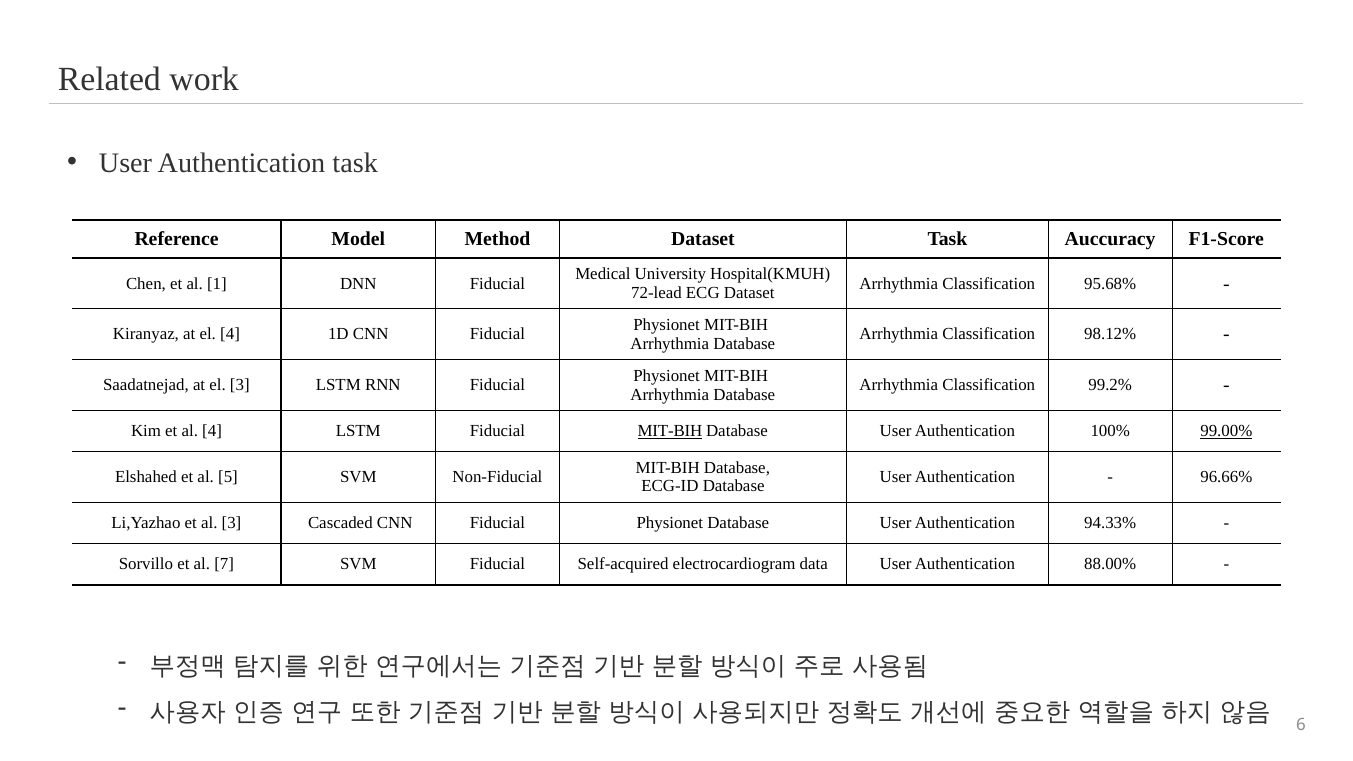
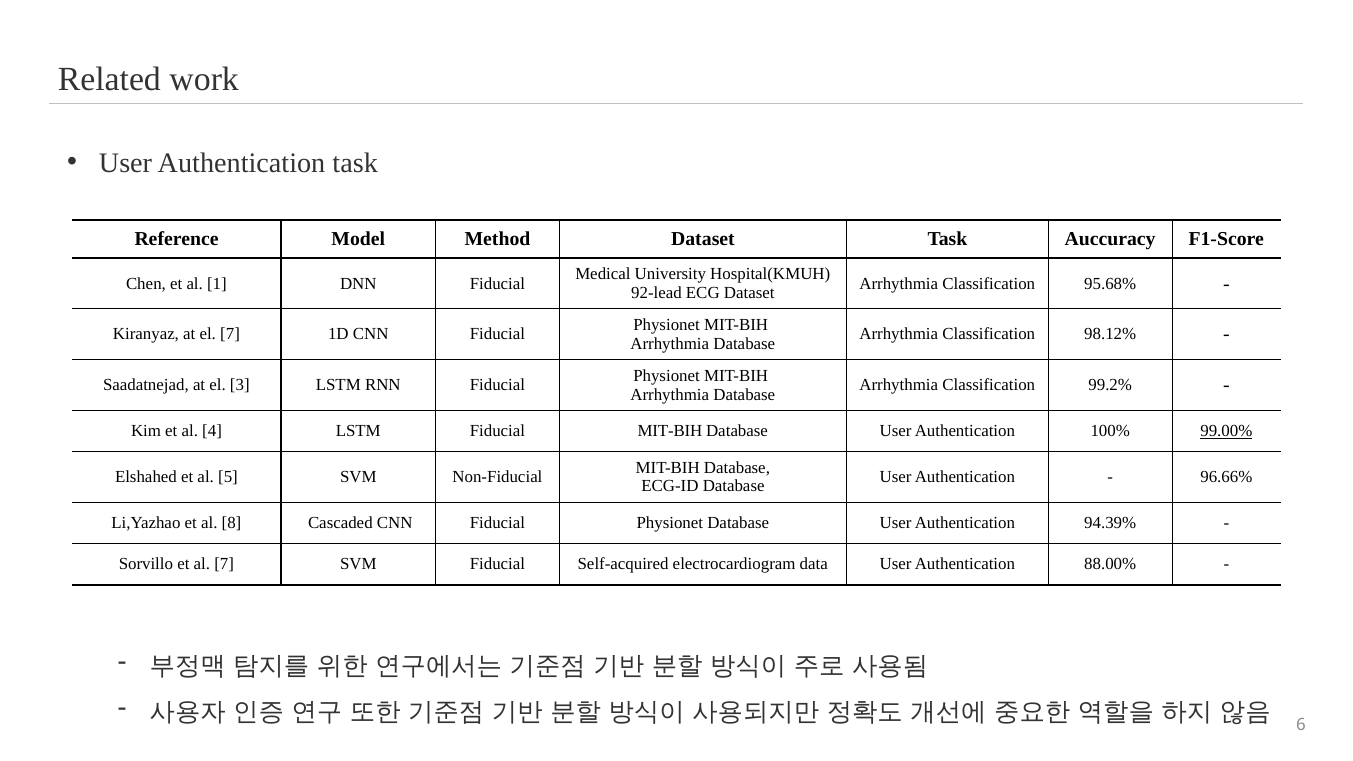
72-lead: 72-lead -> 92-lead (656, 293)
el 4: 4 -> 7 (230, 334)
MIT-BIH underline: present -> none (670, 431)
al 3: 3 -> 8 (232, 523)
94.33%: 94.33% -> 94.39% (1110, 523)
